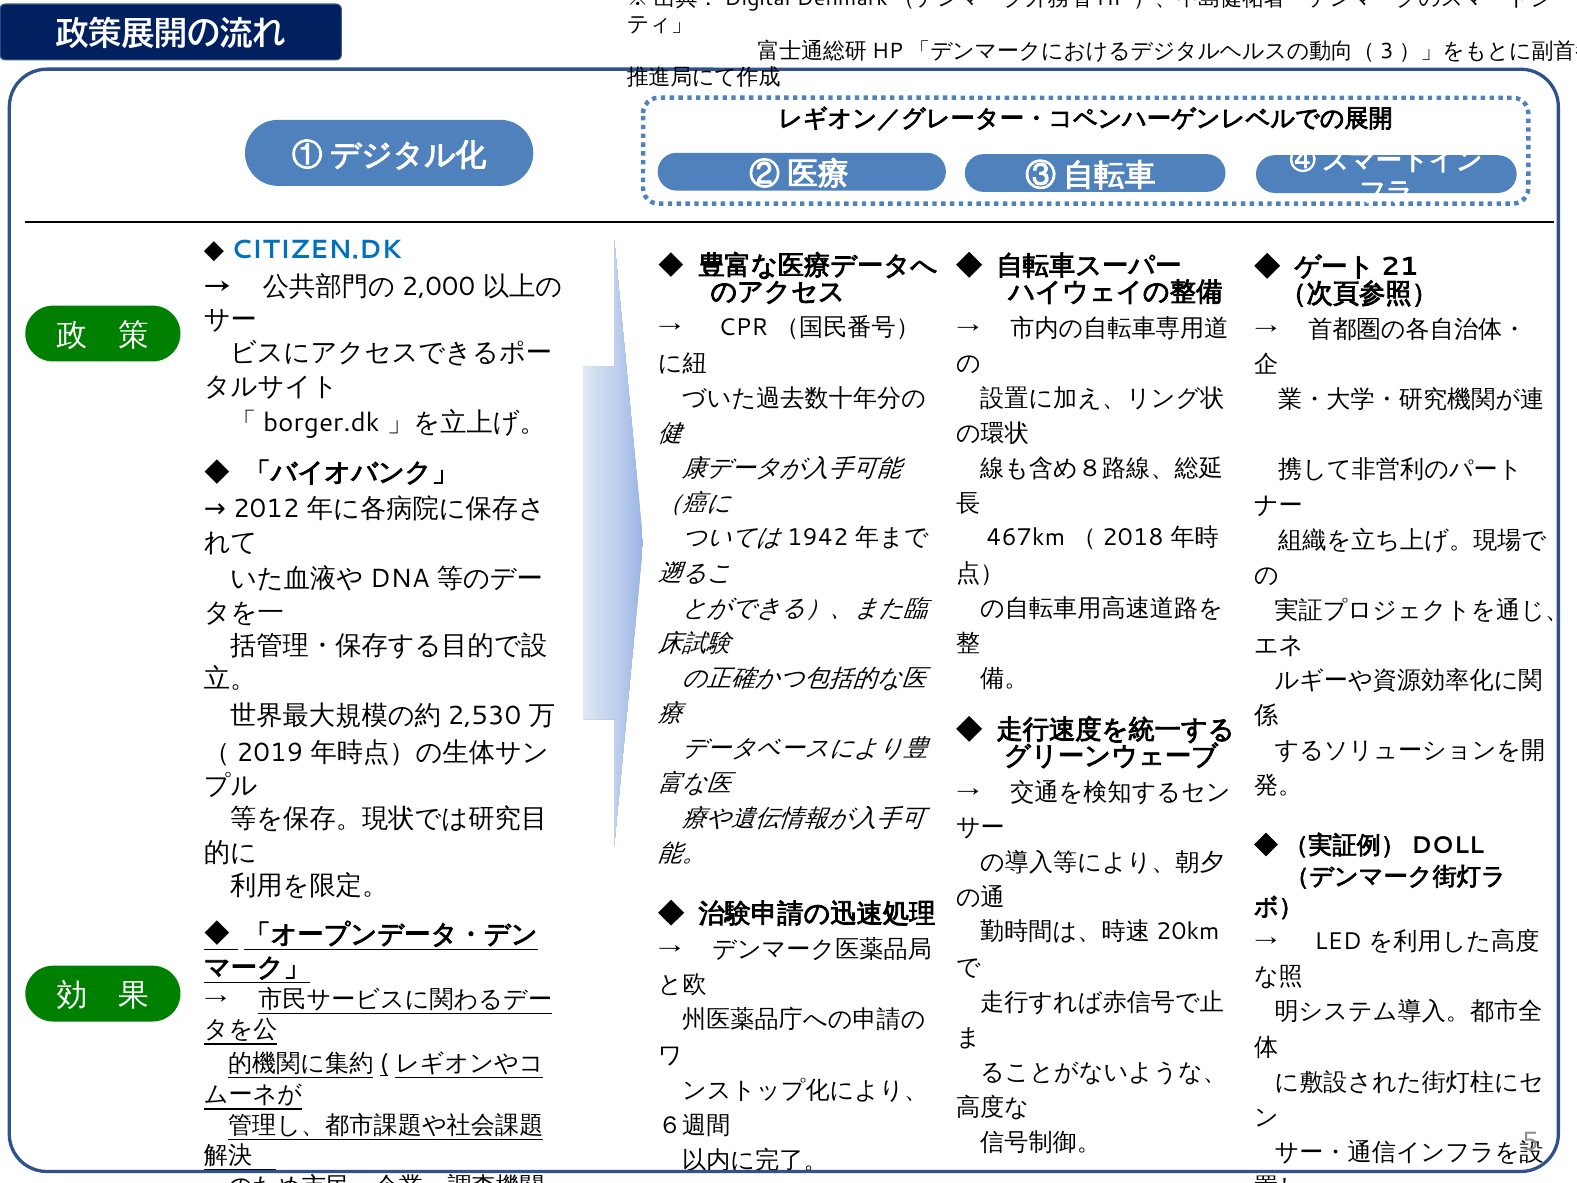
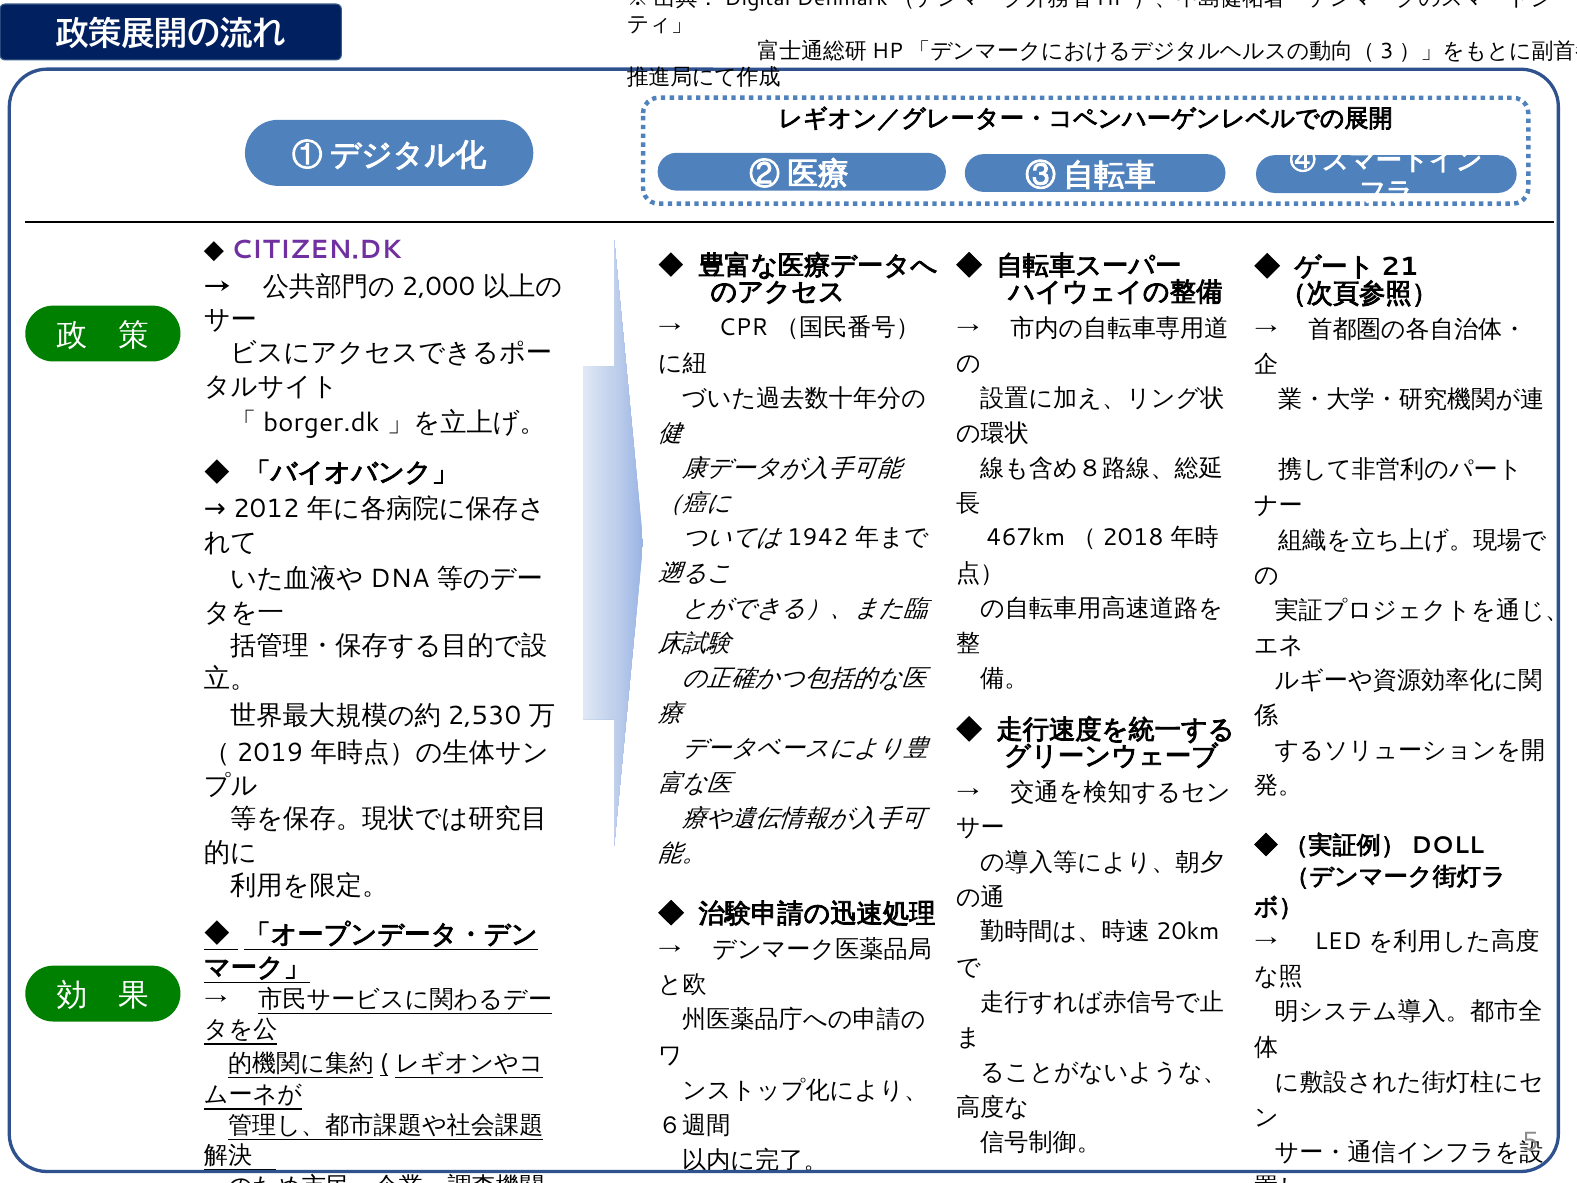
CITIZEN.DK colour: blue -> purple (317, 249)
